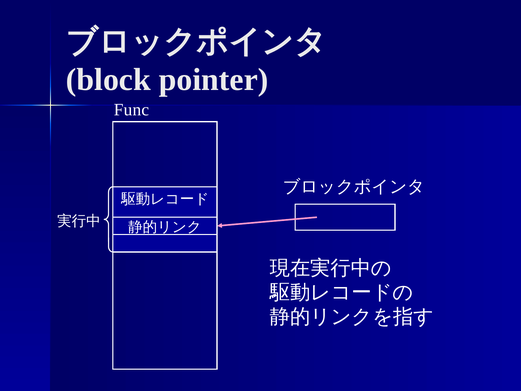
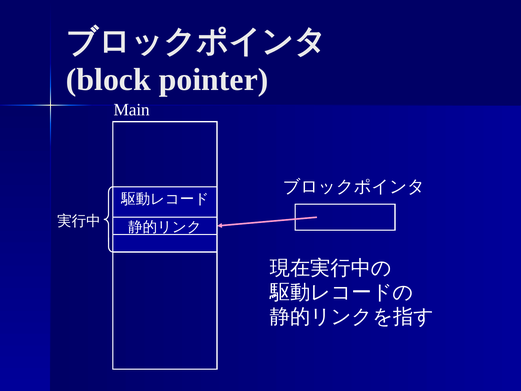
Func: Func -> Main (132, 110)
